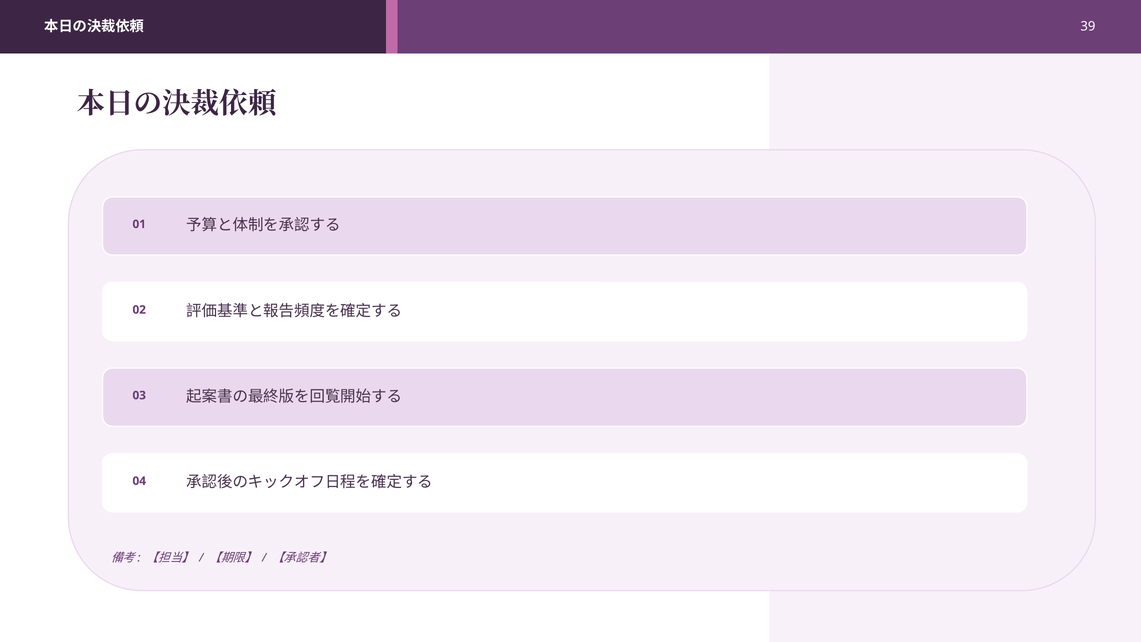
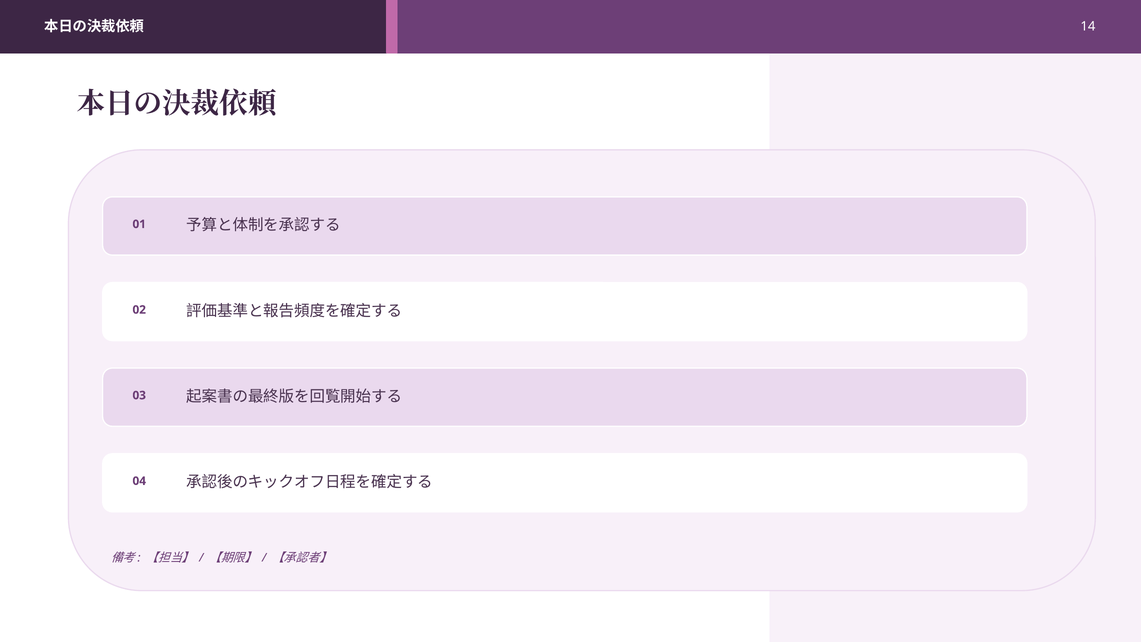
39: 39 -> 14 (1088, 27)
